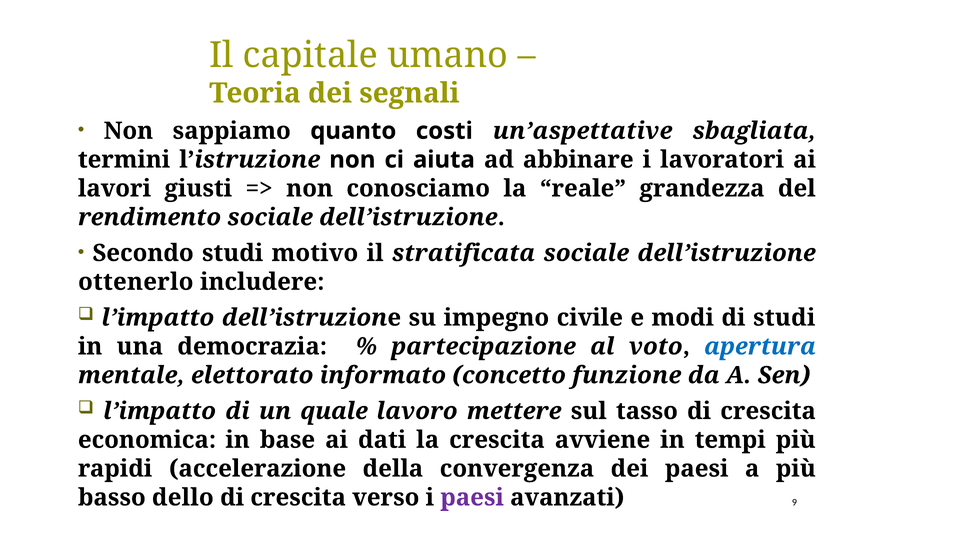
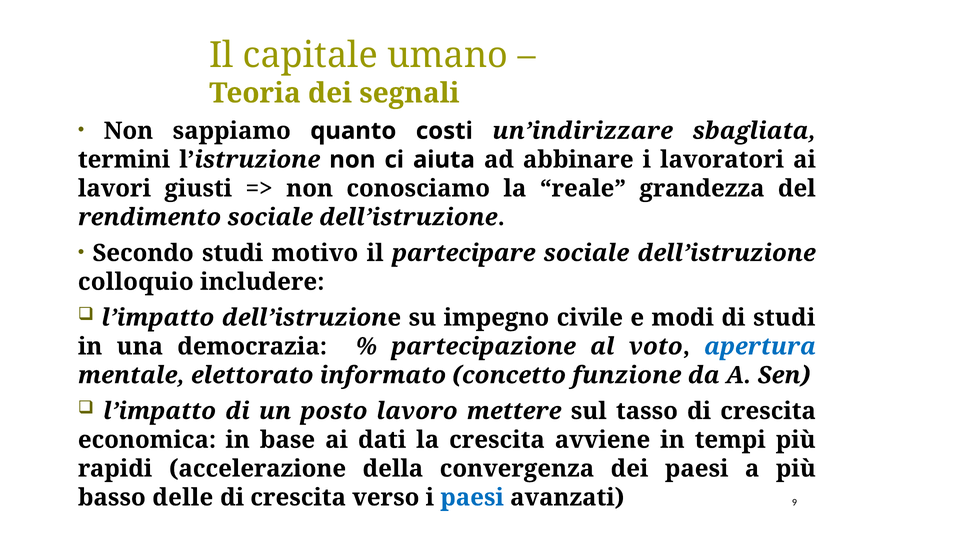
un’aspettative: un’aspettative -> un’indirizzare (583, 131)
stratificata: stratificata -> partecipare (464, 253)
ottenerlo: ottenerlo -> colloquio (136, 282)
quale: quale -> posto (334, 411)
dello: dello -> delle (183, 497)
paesi colour: purple -> blue (472, 497)
